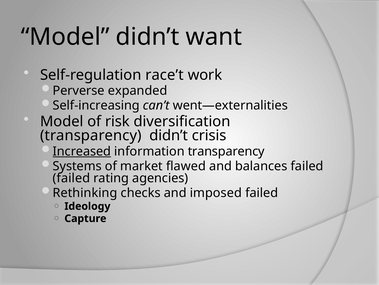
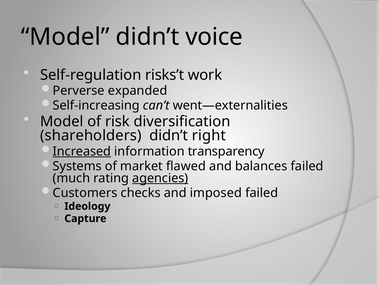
want: want -> voice (214, 37)
race’t: race’t -> risks’t (165, 75)
transparency: transparency -> shareholders (91, 135)
crisis: crisis -> right (209, 135)
failed: failed -> much (71, 178)
agencies underline: none -> present (160, 178)
Rethinking: Rethinking -> Customers (85, 192)
